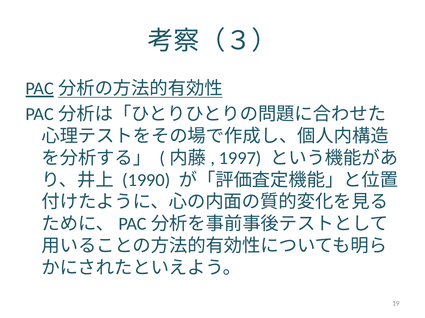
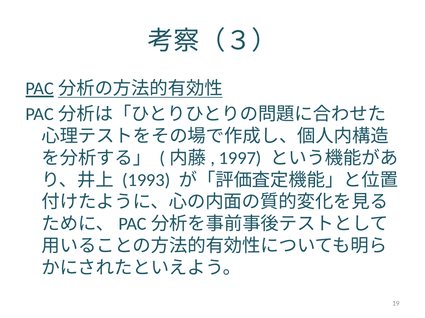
1990: 1990 -> 1993 (146, 180)
